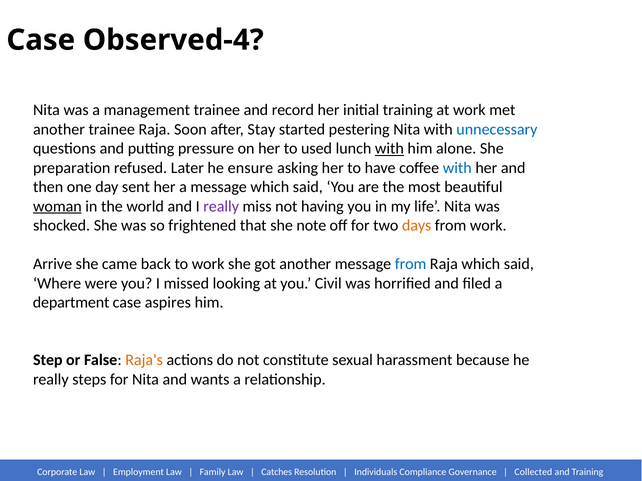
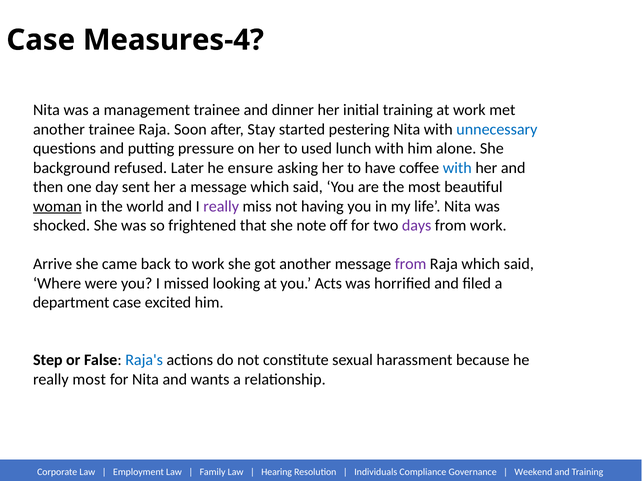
Observed-4: Observed-4 -> Measures-4 (173, 40)
record: record -> dinner (293, 110)
with underline: present -> none (389, 149)
preparation: preparation -> background (72, 168)
days colour: orange -> purple (417, 226)
from colour: blue -> purple (411, 264)
Civil: Civil -> Acts (328, 284)
aspires: aspires -> excited (168, 303)
Raja's colour: orange -> blue (144, 361)
really steps: steps -> most (89, 380)
Catches: Catches -> Hearing (277, 472)
Collected: Collected -> Weekend (533, 472)
